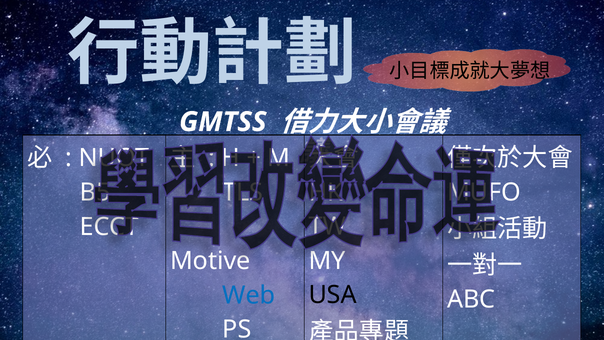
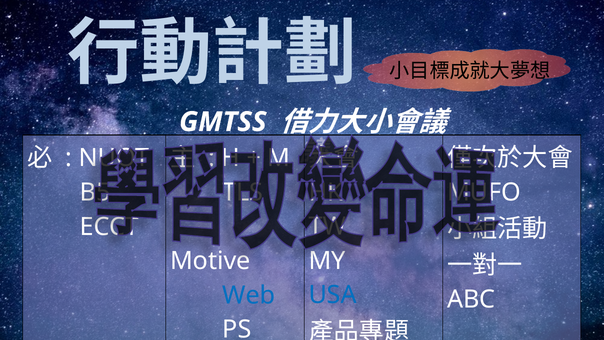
USA colour: black -> blue (333, 295)
